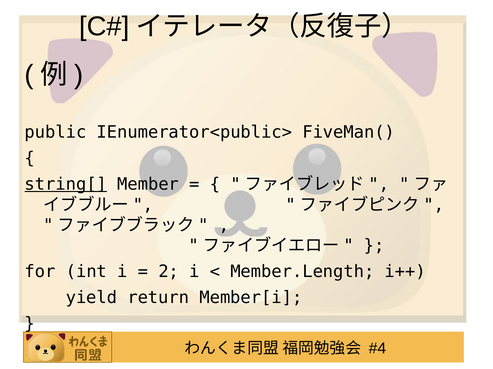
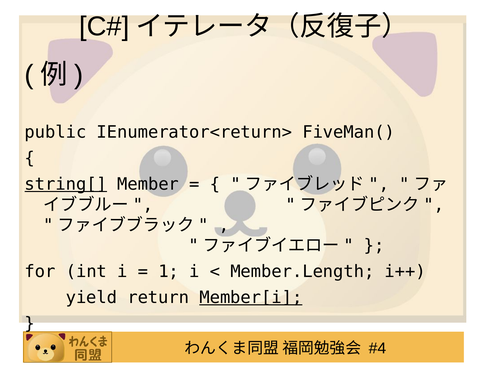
IEnumerator<public>: IEnumerator<public> -> IEnumerator<return> (194, 133)
2: 2 -> 1 (169, 272)
Member[i underline: none -> present (251, 298)
